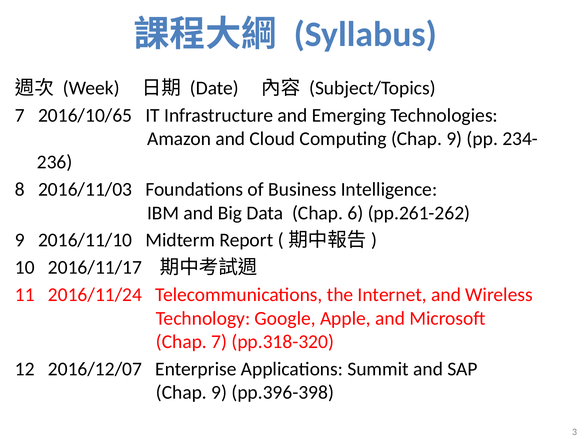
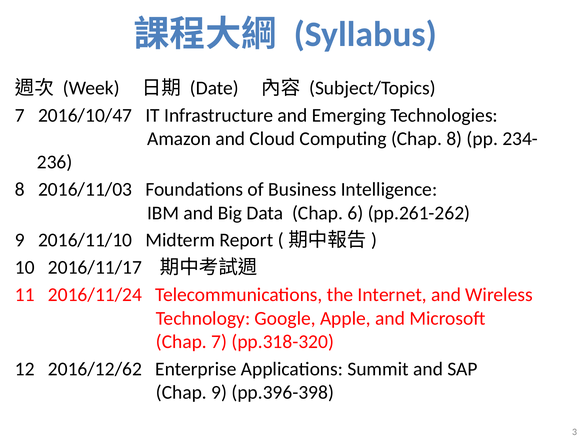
2016/10/65: 2016/10/65 -> 2016/10/47 (85, 115)
Computing Chap 9: 9 -> 8 (454, 139)
2016/12/07: 2016/12/07 -> 2016/12/62 (95, 369)
